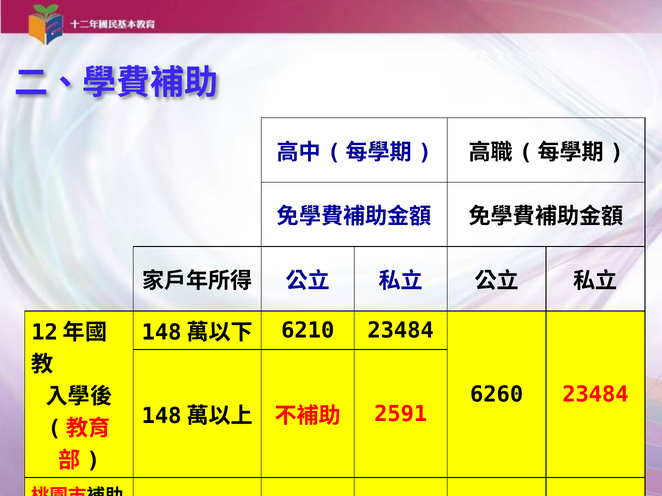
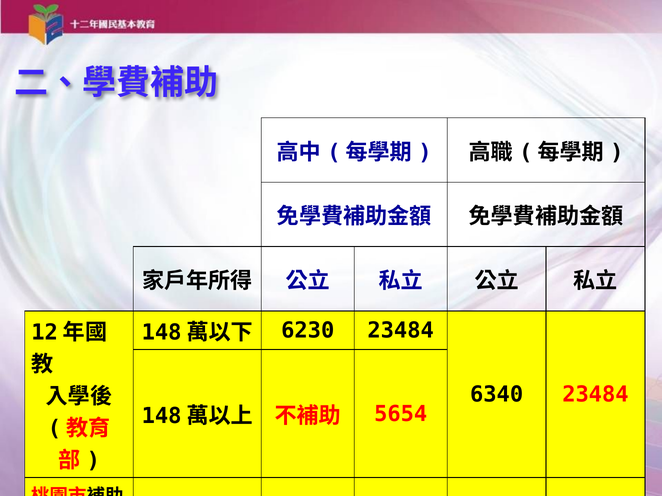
6210: 6210 -> 6230 (308, 331)
6260: 6260 -> 6340 (497, 395)
2591: 2591 -> 5654 (401, 414)
